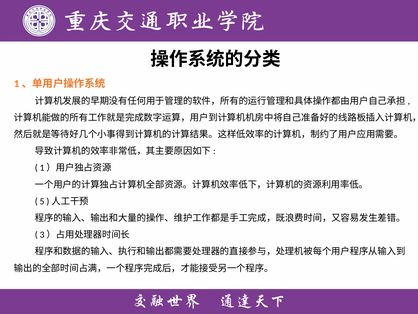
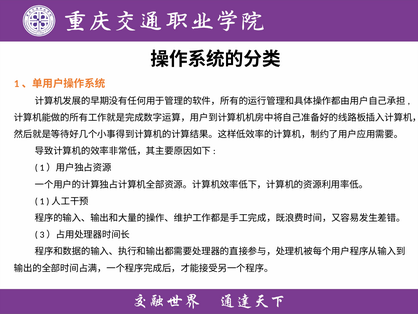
5: 5 -> 1 (42, 201)
